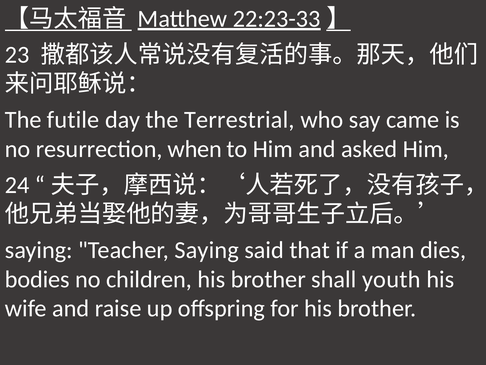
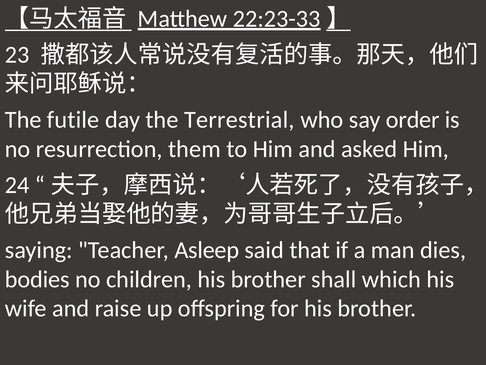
came: came -> order (413, 120)
when: when -> them (194, 149)
Teacher Saying: Saying -> Asleep (207, 250)
youth: youth -> which (391, 279)
